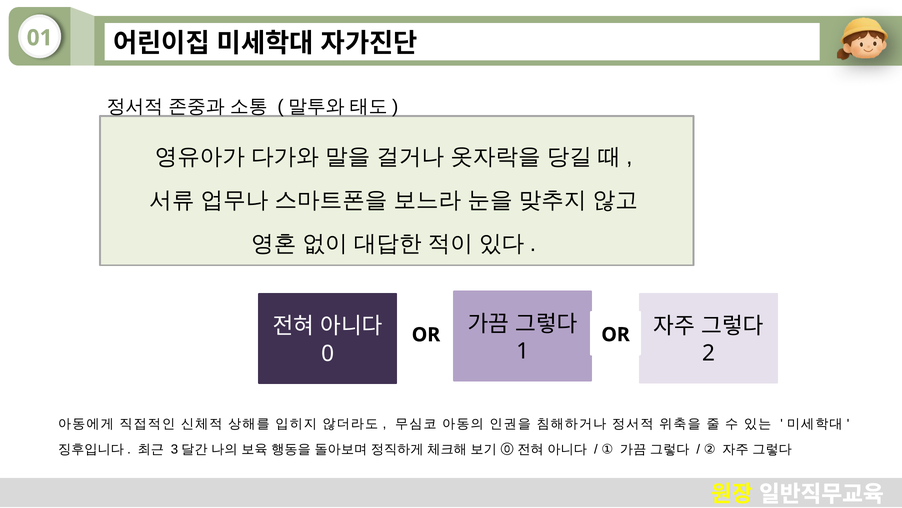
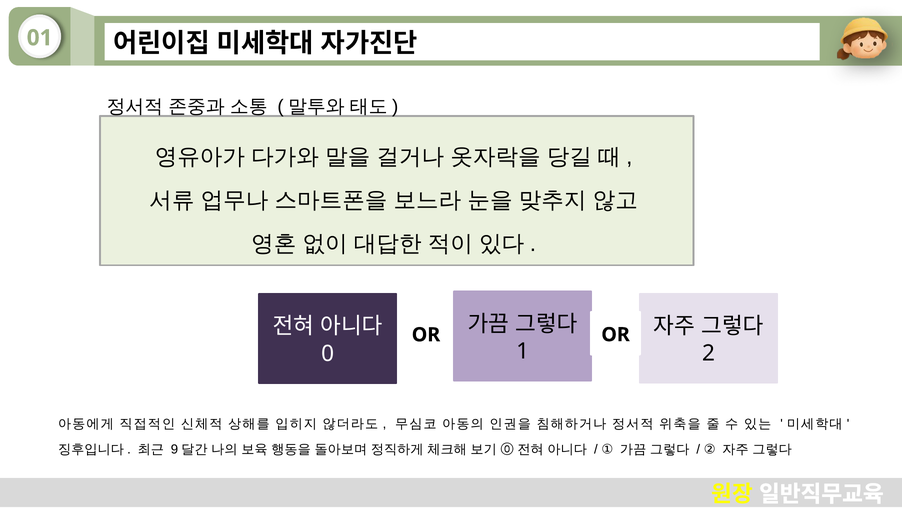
3: 3 -> 9 (174, 449)
